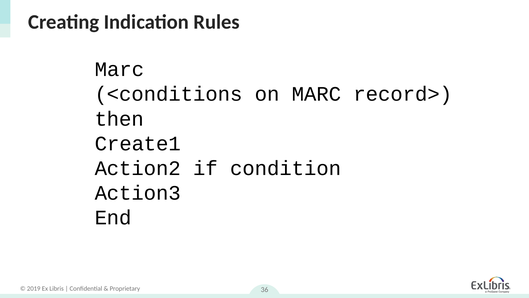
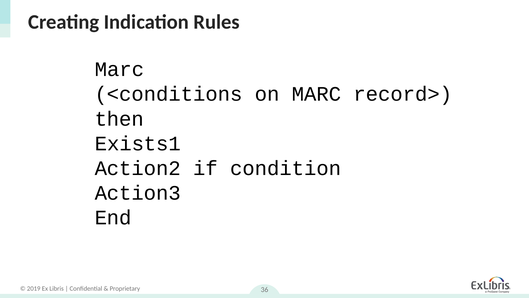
Create1: Create1 -> Exists1 (138, 143)
